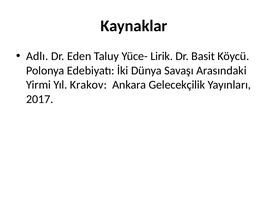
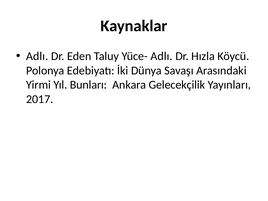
Yüce- Lirik: Lirik -> Adlı (162, 56)
Basit: Basit -> Hızla (203, 56)
Krakov: Krakov -> Bunları (88, 85)
